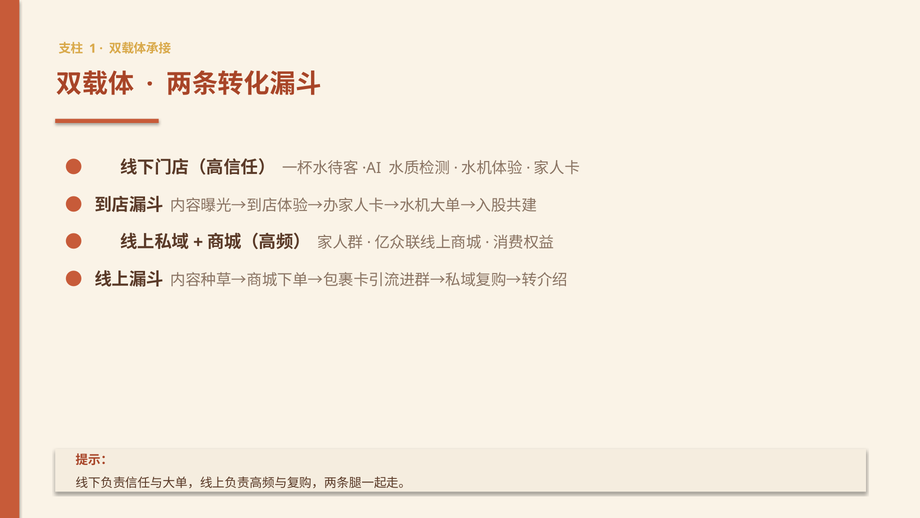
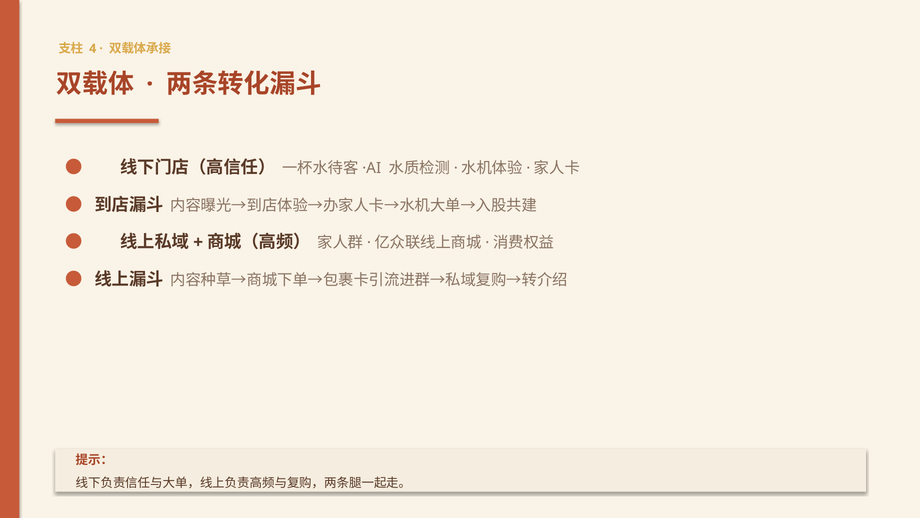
1: 1 -> 4 (93, 48)
